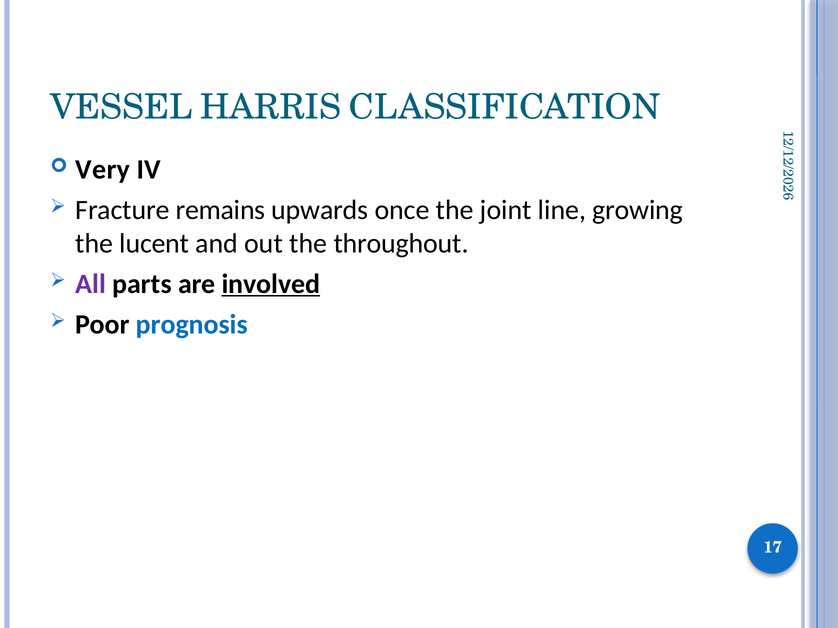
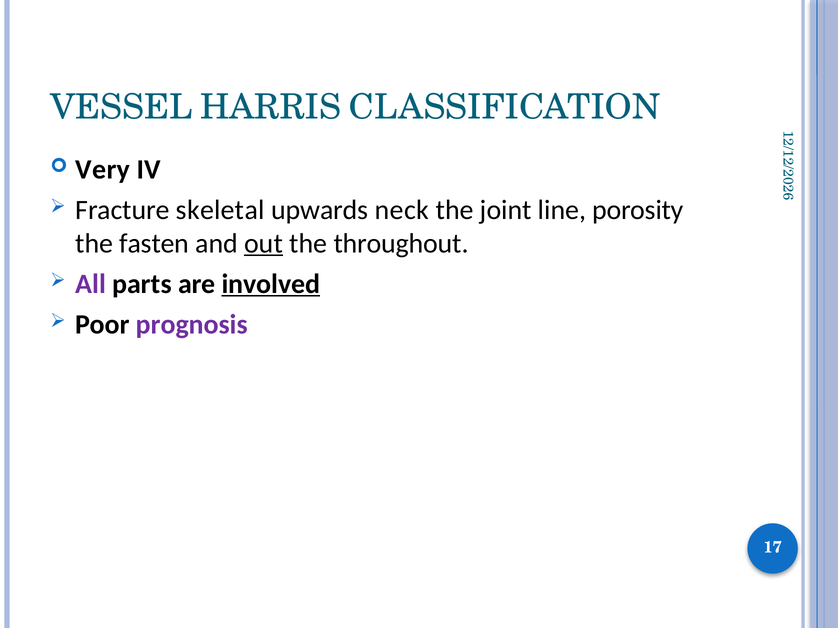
remains: remains -> skeletal (220, 210)
once: once -> neck (402, 210)
growing: growing -> porosity (638, 210)
lucent: lucent -> fasten (154, 244)
out underline: none -> present (264, 244)
prognosis colour: blue -> purple (192, 325)
